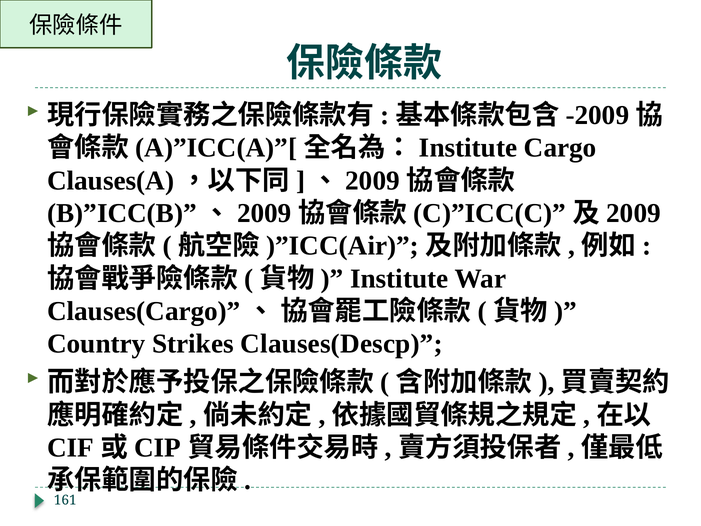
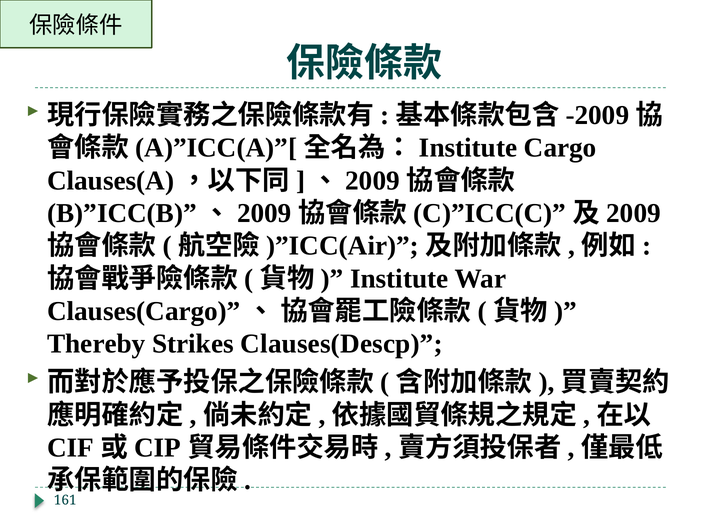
Country: Country -> Thereby (96, 344)
